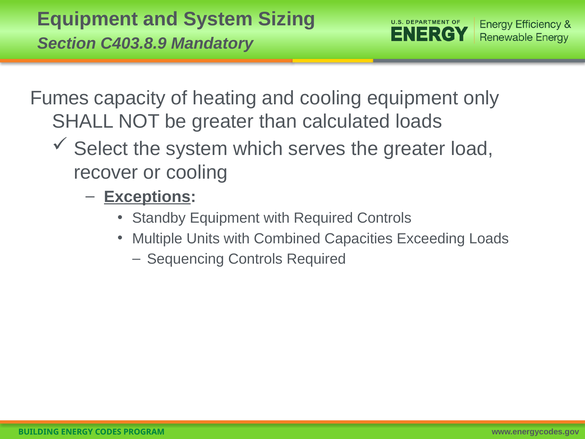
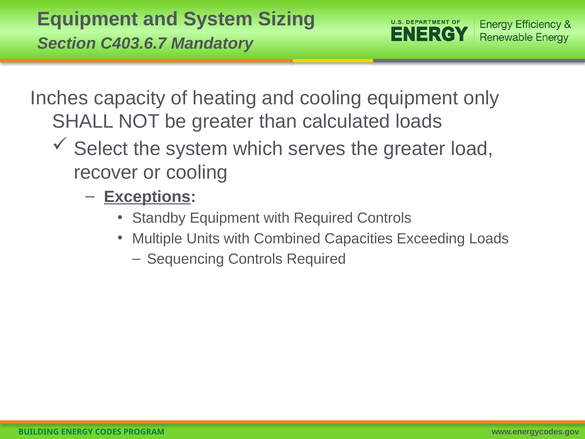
C403.8.9: C403.8.9 -> C403.6.7 (134, 44)
Fumes: Fumes -> Inches (59, 98)
